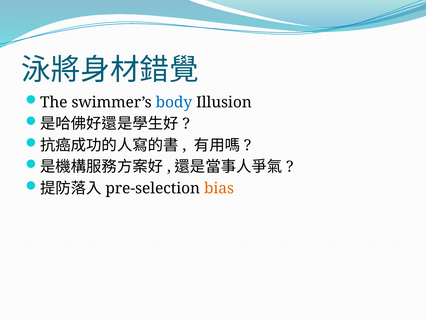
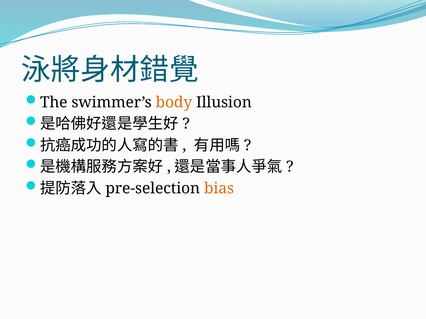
body colour: blue -> orange (174, 103)
